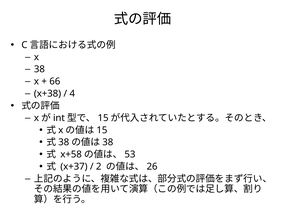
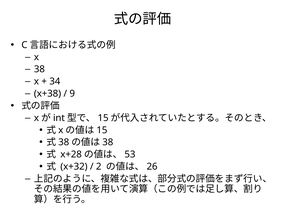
66: 66 -> 34 (55, 82)
4: 4 -> 9 (72, 94)
x+58: x+58 -> x+28 (71, 155)
x+37: x+37 -> x+32 (74, 167)
